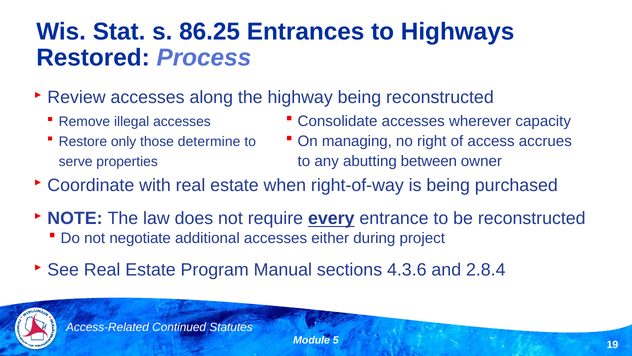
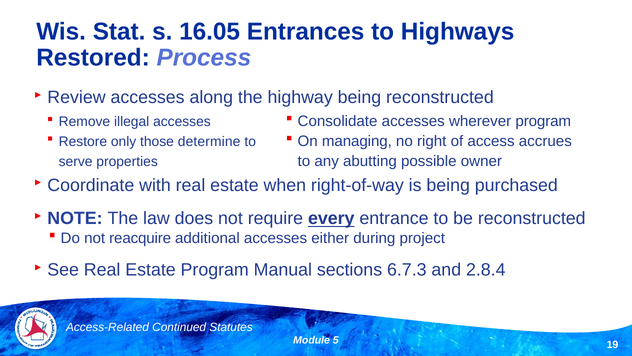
86.25: 86.25 -> 16.05 (210, 31)
wherever capacity: capacity -> program (543, 121)
between: between -> possible (429, 161)
negotiate: negotiate -> reacquire (140, 238)
4.3.6: 4.3.6 -> 6.7.3 (407, 270)
